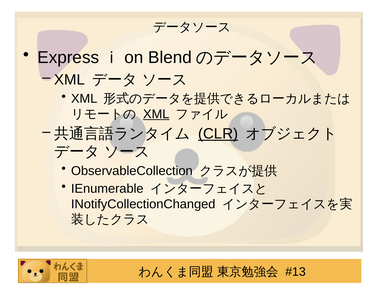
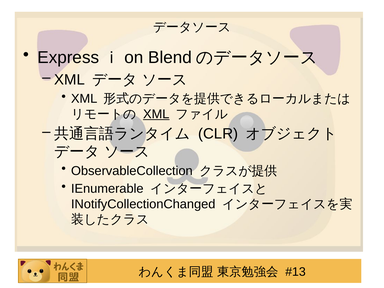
CLR underline: present -> none (218, 134)
